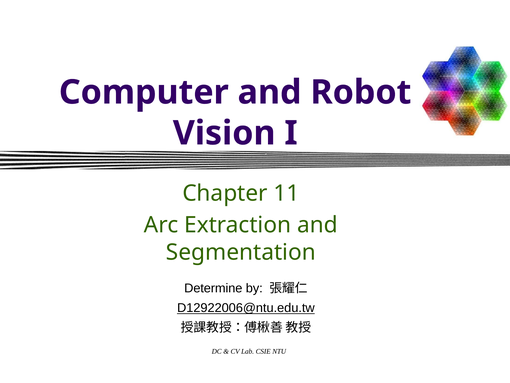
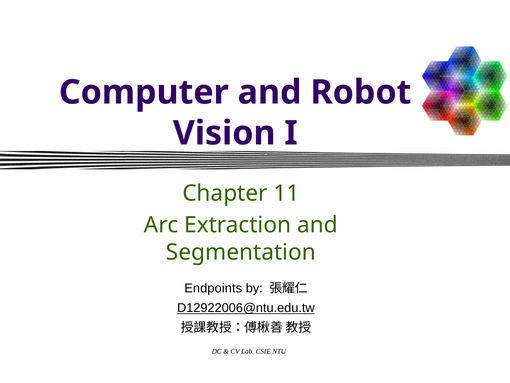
Determine: Determine -> Endpoints (213, 288)
